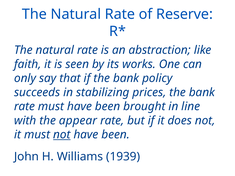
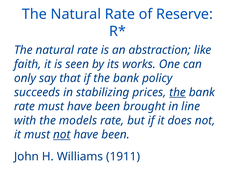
the underline: none -> present (178, 92)
appear: appear -> models (78, 121)
1939: 1939 -> 1911 (123, 157)
